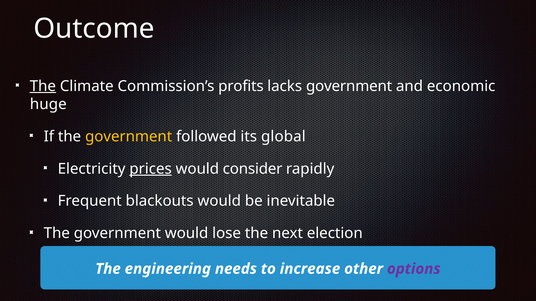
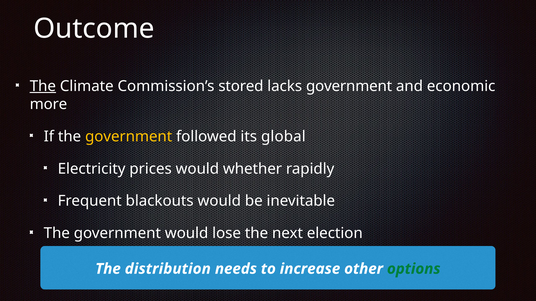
profits: profits -> stored (241, 86)
huge: huge -> more (48, 104)
prices underline: present -> none (151, 169)
consider: consider -> whether (253, 169)
engineering: engineering -> distribution (168, 269)
options colour: purple -> green (414, 269)
